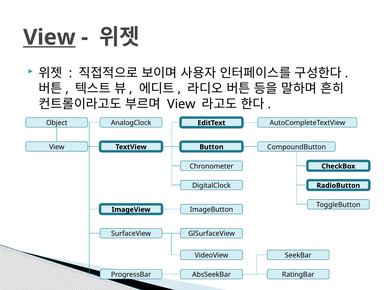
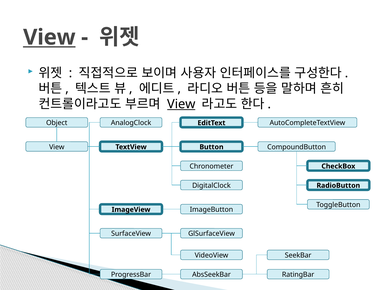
View underline: none -> present (181, 104)
